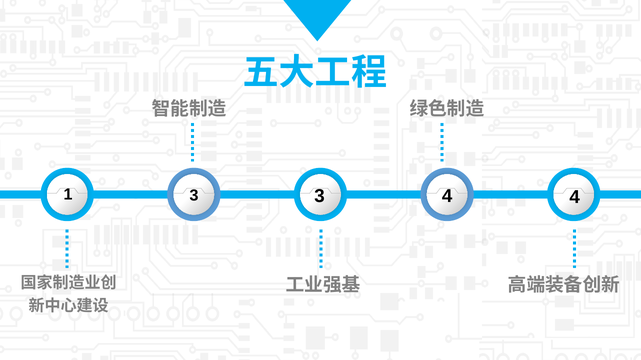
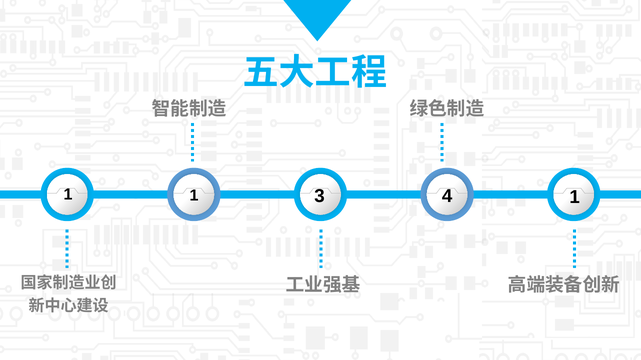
1 3: 3 -> 1 (194, 196)
4 4: 4 -> 1 (575, 198)
